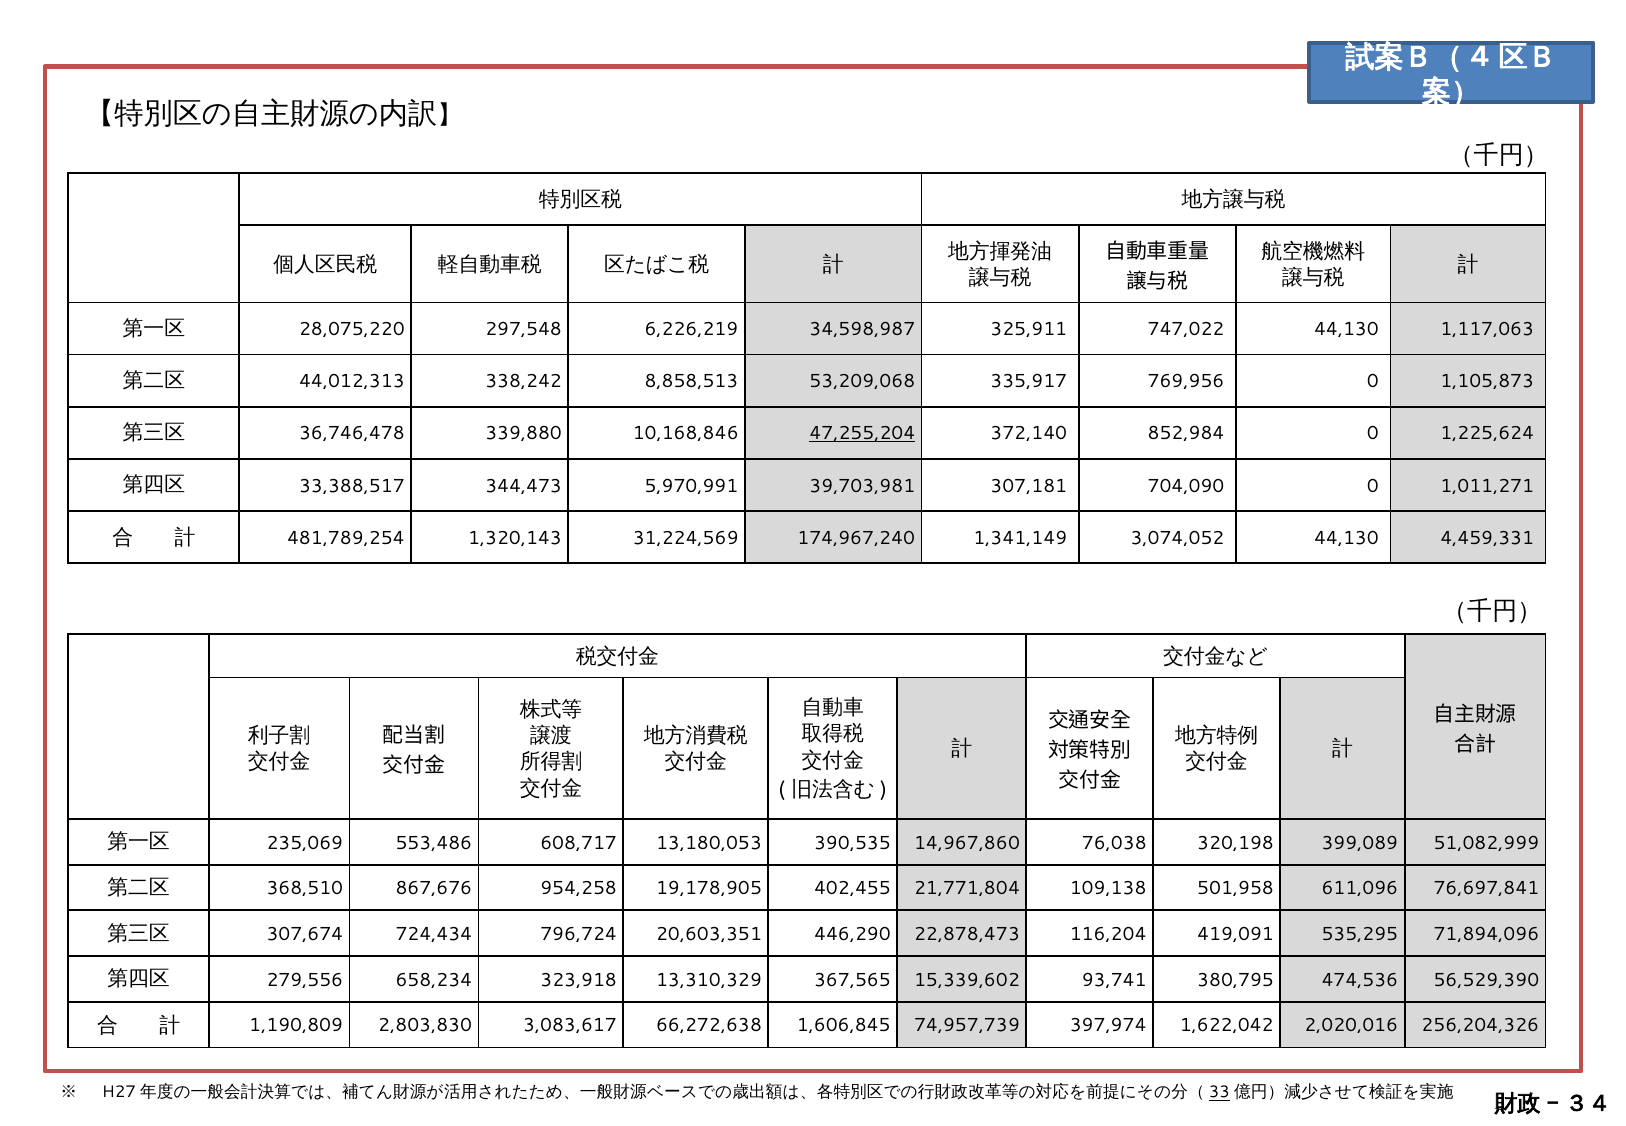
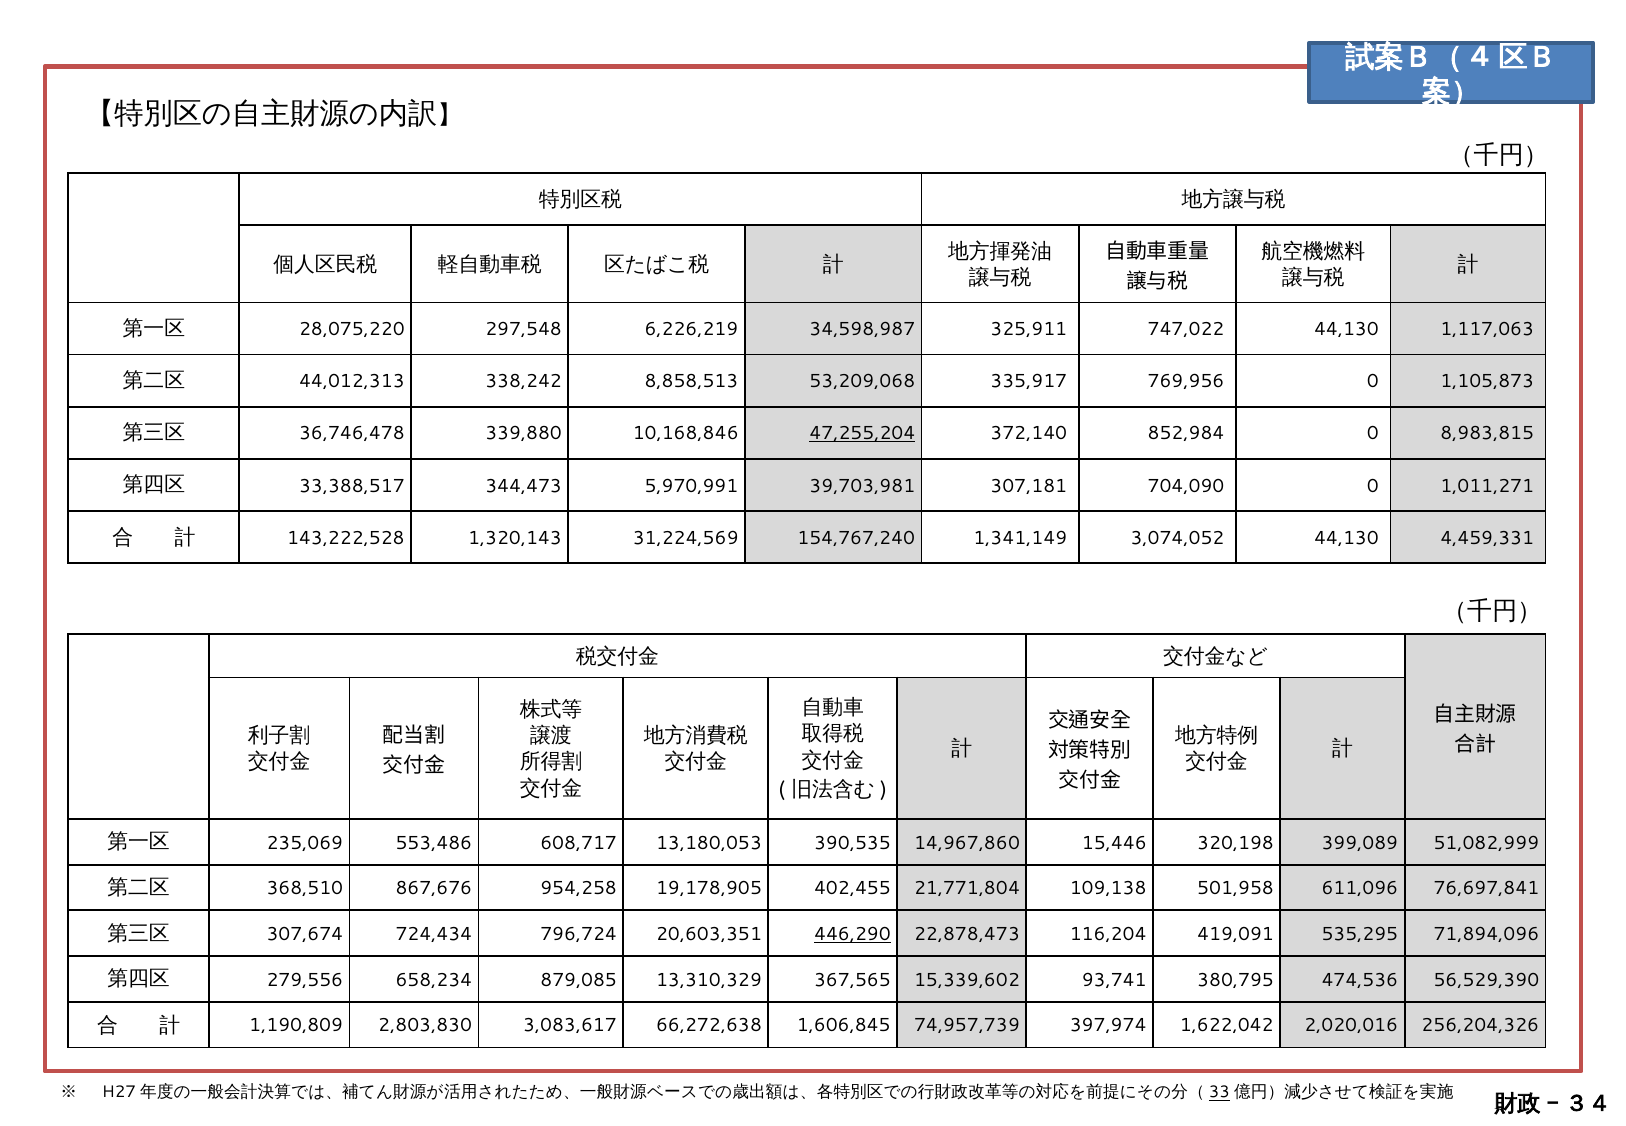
1,225,624: 1,225,624 -> 8,983,815 (1487, 434)
481,789,254: 481,789,254 -> 143,222,528 (346, 538)
174,967,240: 174,967,240 -> 154,767,240 (856, 538)
76,038: 76,038 -> 15,446 (1114, 843)
446,290 underline: none -> present (852, 934)
323,918: 323,918 -> 879,085 (579, 980)
